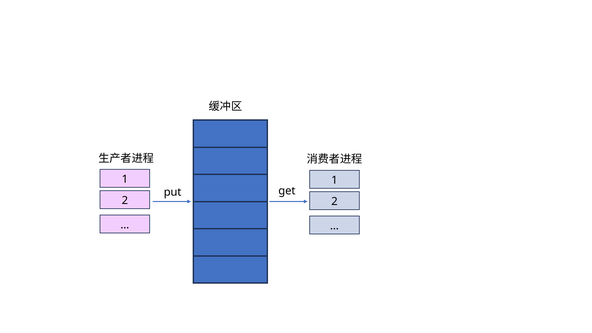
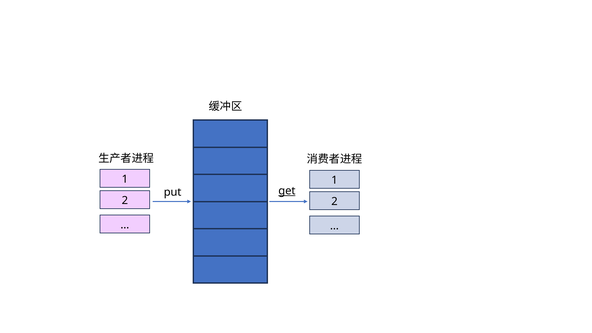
get underline: none -> present (287, 191)
